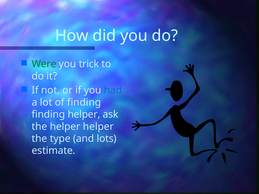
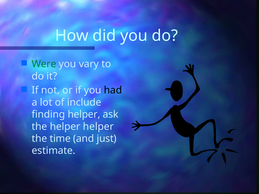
trick: trick -> vary (89, 64)
had colour: blue -> black (113, 90)
of finding: finding -> include (84, 102)
type: type -> time (60, 139)
lots: lots -> just (107, 139)
